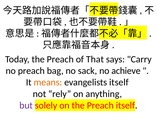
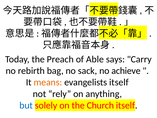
That: That -> Able (95, 59)
no preach: preach -> rebirth (31, 71)
but colour: purple -> blue (26, 105)
on the Preach: Preach -> Church (100, 105)
